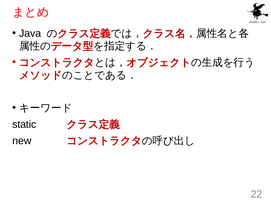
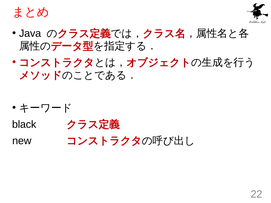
static: static -> black (24, 124)
